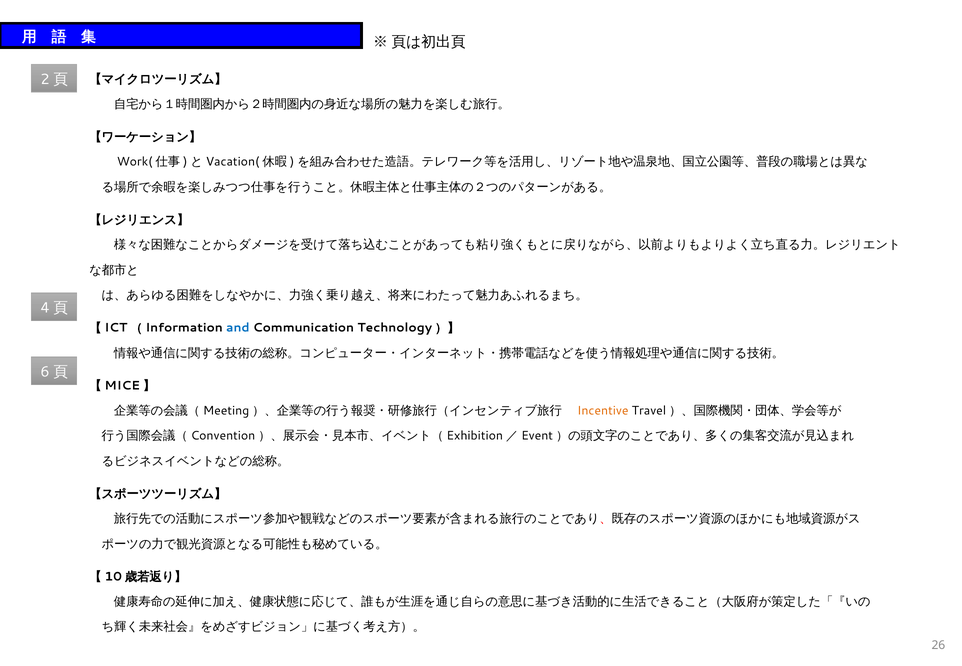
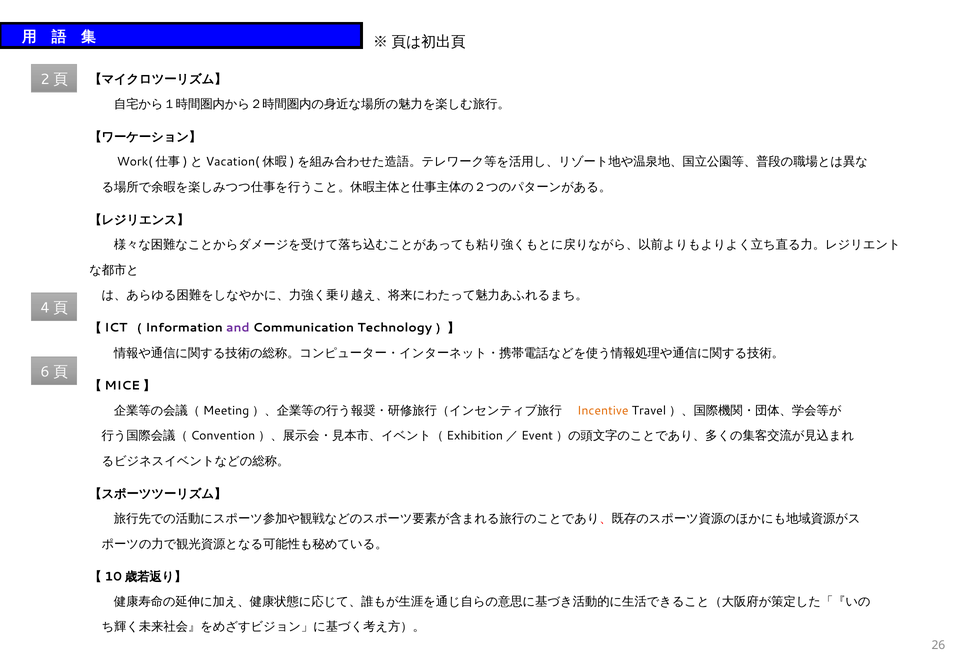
and colour: blue -> purple (238, 328)
